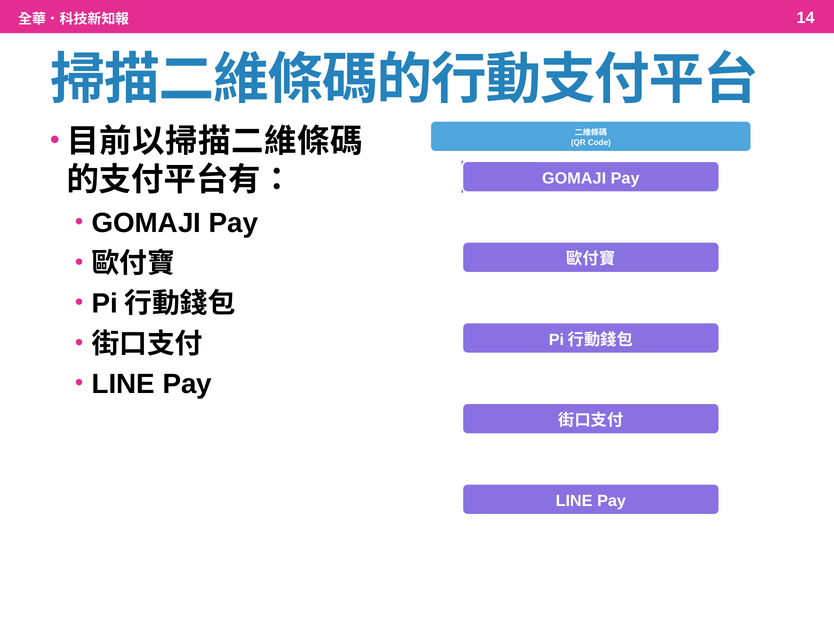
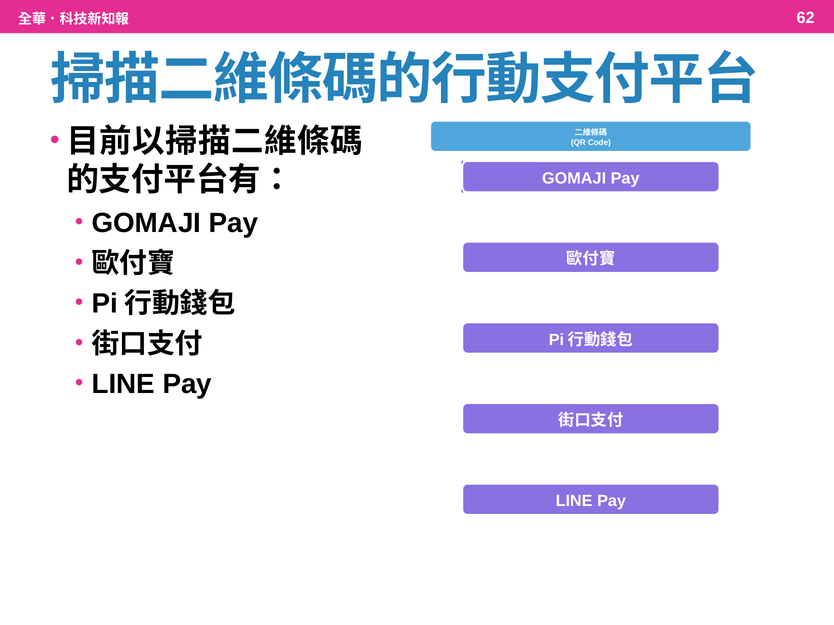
14: 14 -> 62 (806, 18)
